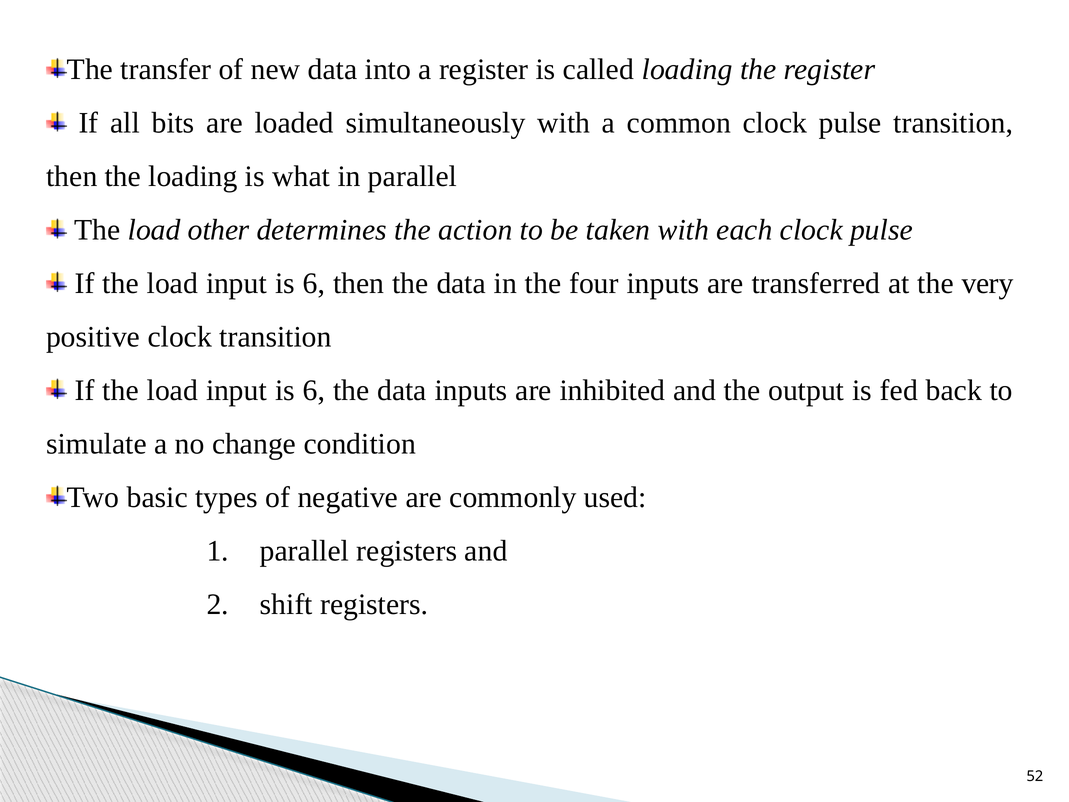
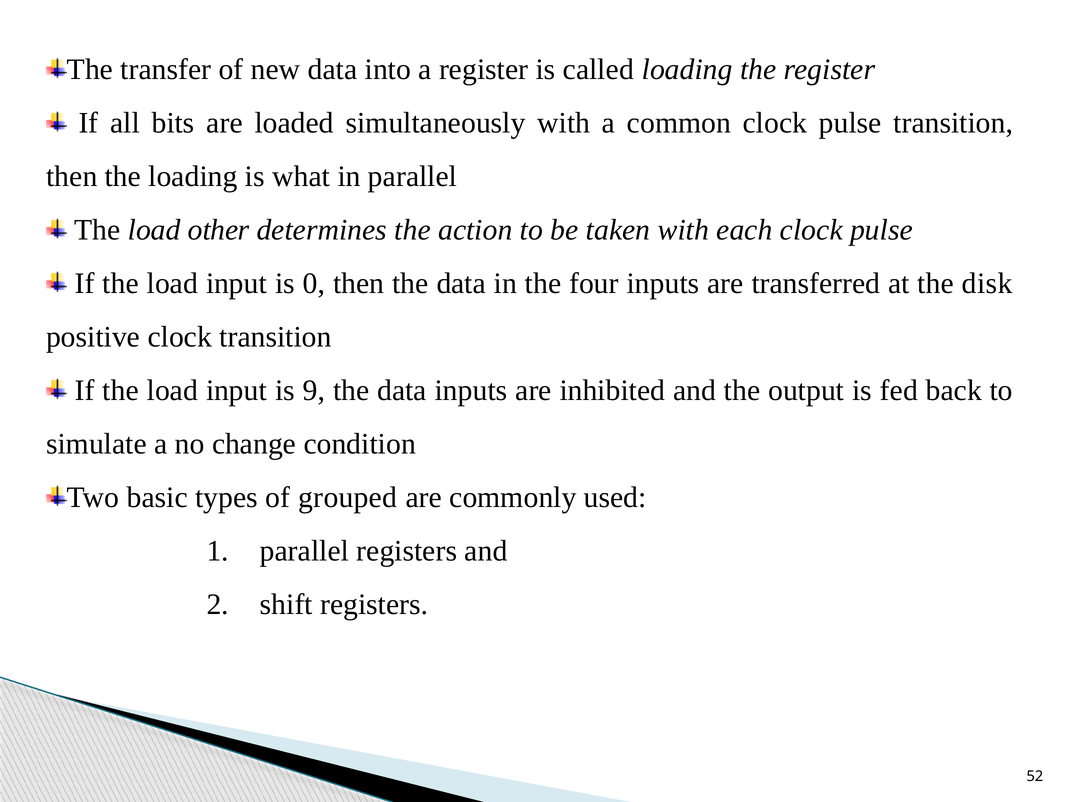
6: 6 -> 0 (314, 283)
very: very -> disk (987, 283)
6: 6 -> 9 (314, 390)
negative: negative -> grouped (348, 497)
